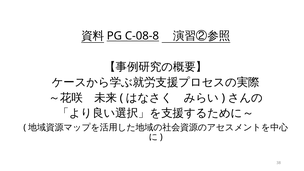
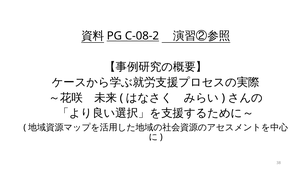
C-08-8: C-08-8 -> C-08-2 (142, 36)
